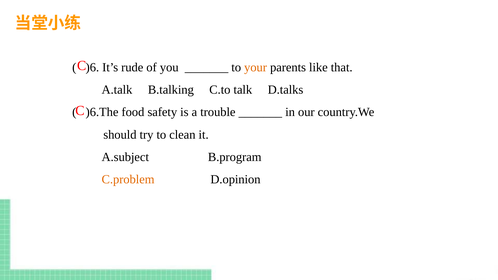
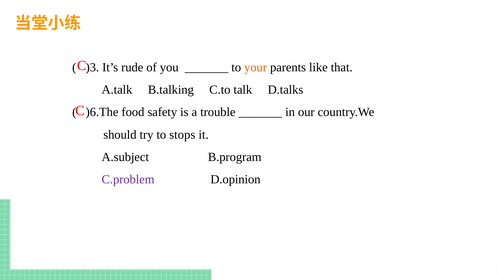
)6: )6 -> )3 (92, 67)
clean: clean -> stops (182, 135)
C.problem colour: orange -> purple (128, 180)
